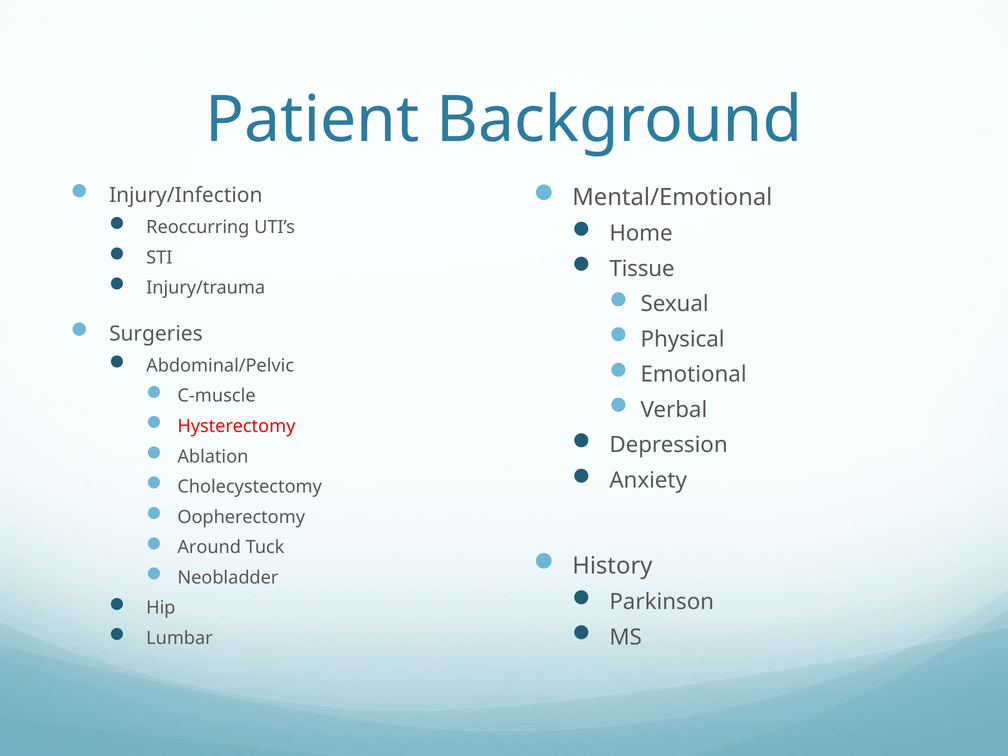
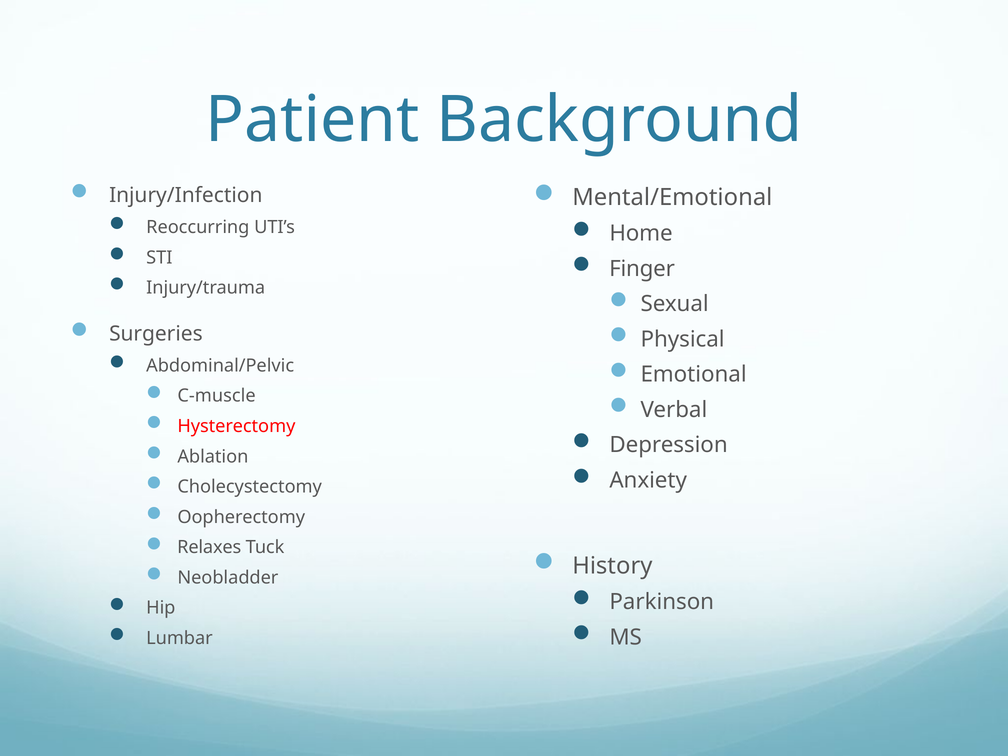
Tissue: Tissue -> Finger (642, 269)
Around: Around -> Relaxes (209, 547)
